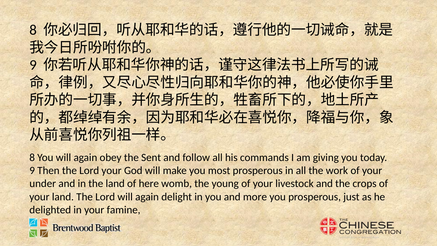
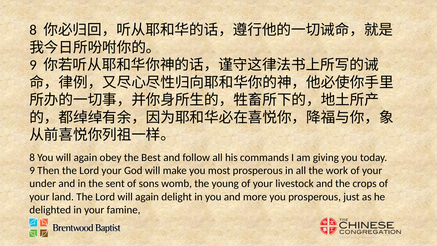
Sent: Sent -> Best (151, 157)
the land: land -> sent (115, 184)
here: here -> sons (149, 184)
